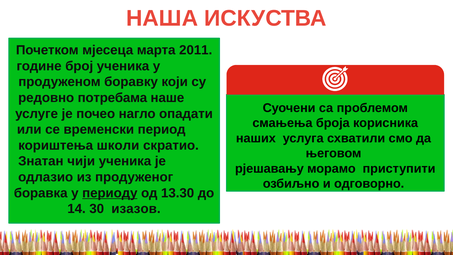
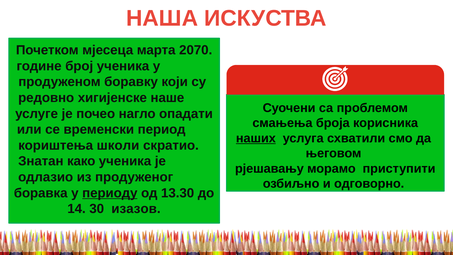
2011: 2011 -> 2070 (196, 50)
потребама: потребама -> хигијенске (112, 98)
наших underline: none -> present (256, 138)
чији: чији -> како (81, 161)
